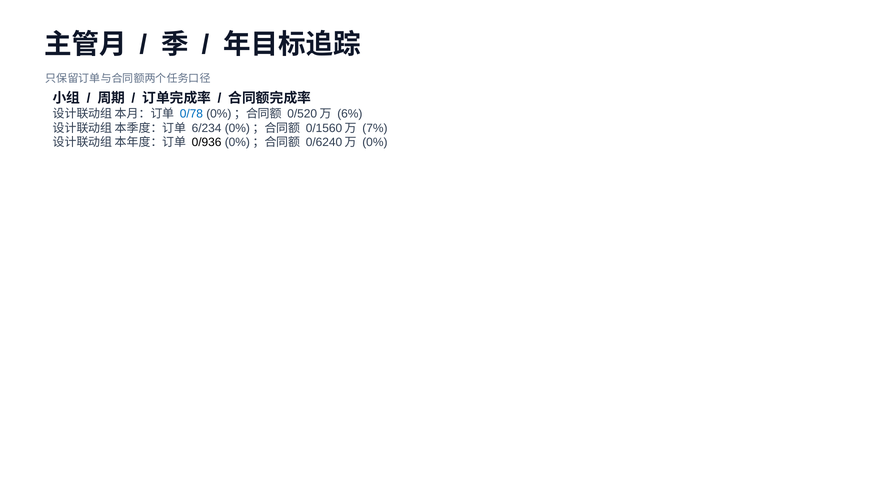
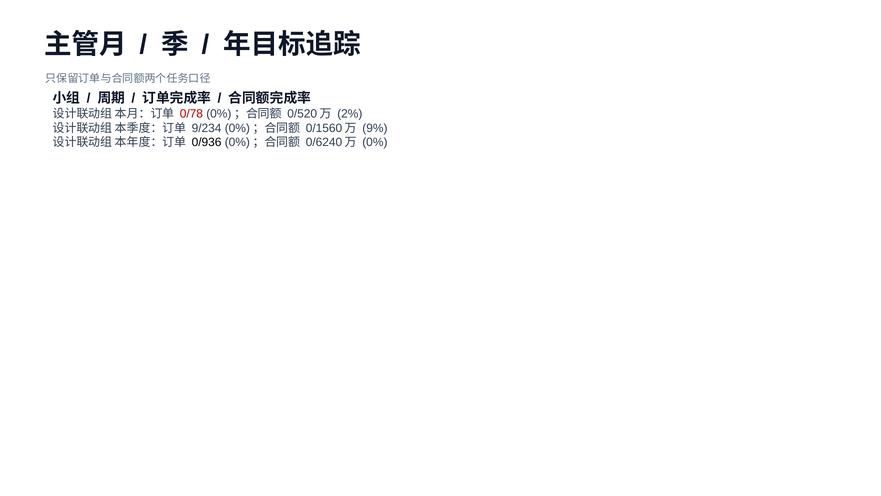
0/78 colour: blue -> red (191, 114)
6%: 6% -> 2% (350, 114)
6/234: 6/234 -> 9/234 (207, 128)
7%: 7% -> 9% (375, 128)
